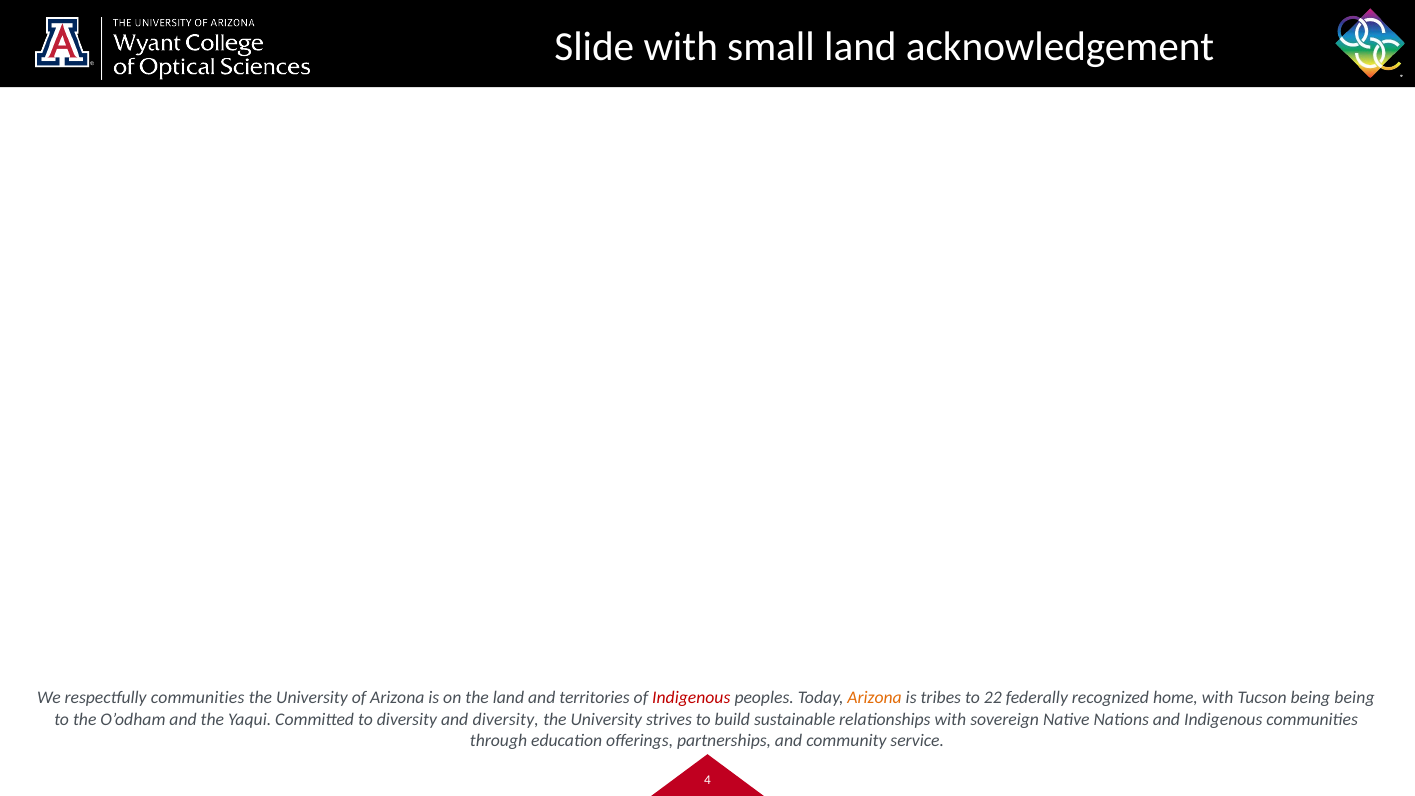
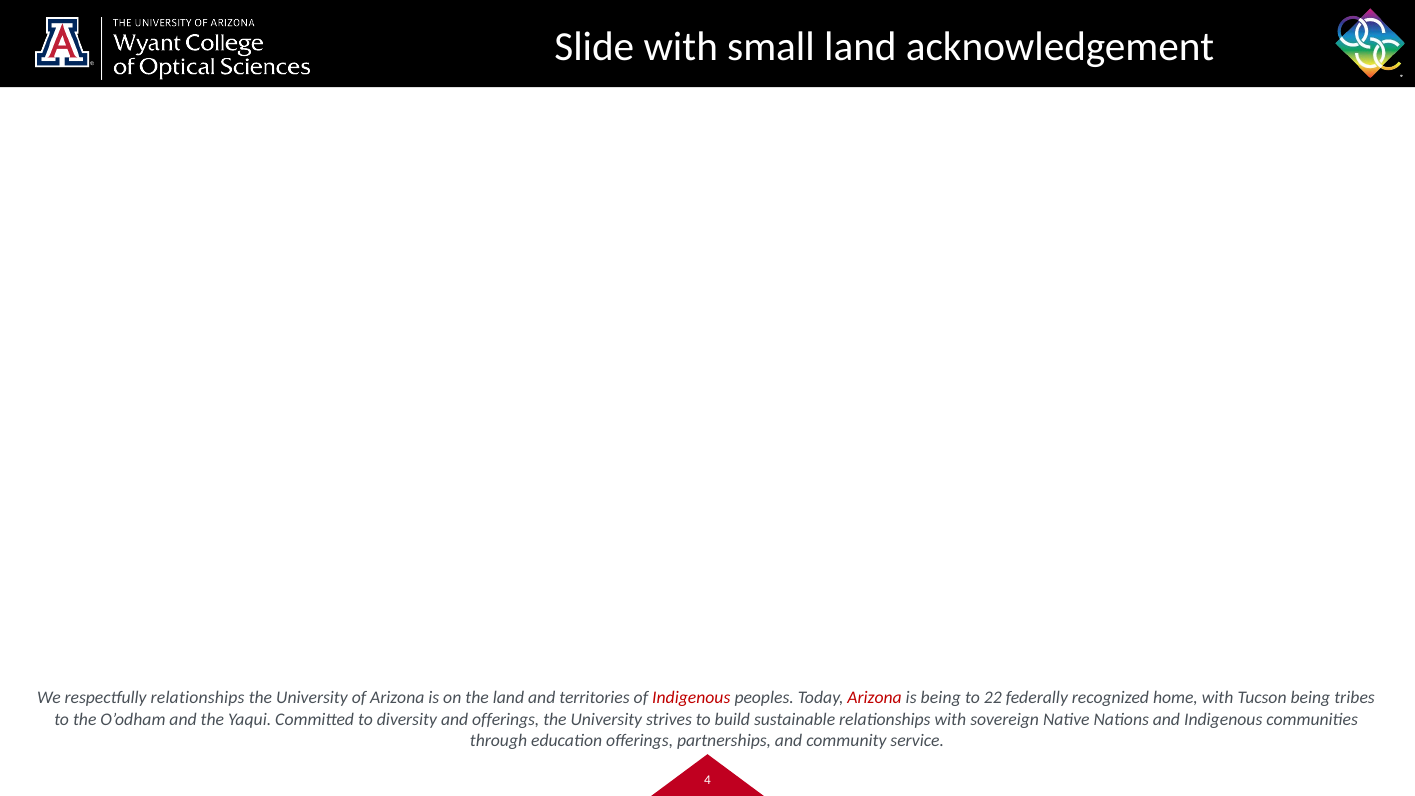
respectfully communities: communities -> relationships (198, 698)
Arizona colour: orange -> red (875, 698)
is tribes: tribes -> being (941, 698)
being being: being -> tribes (1355, 698)
and diversity: diversity -> offerings (506, 719)
